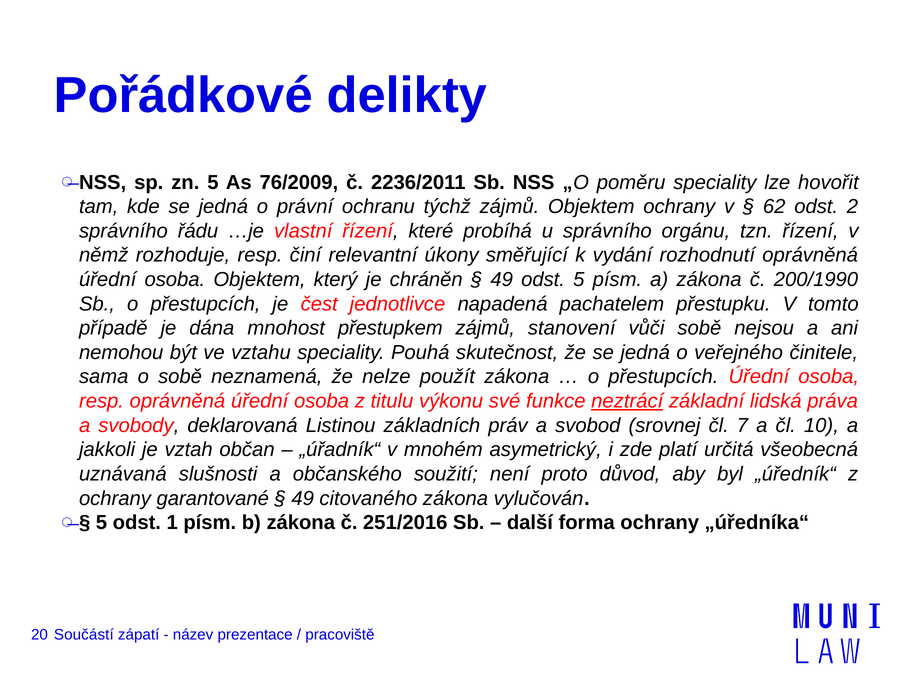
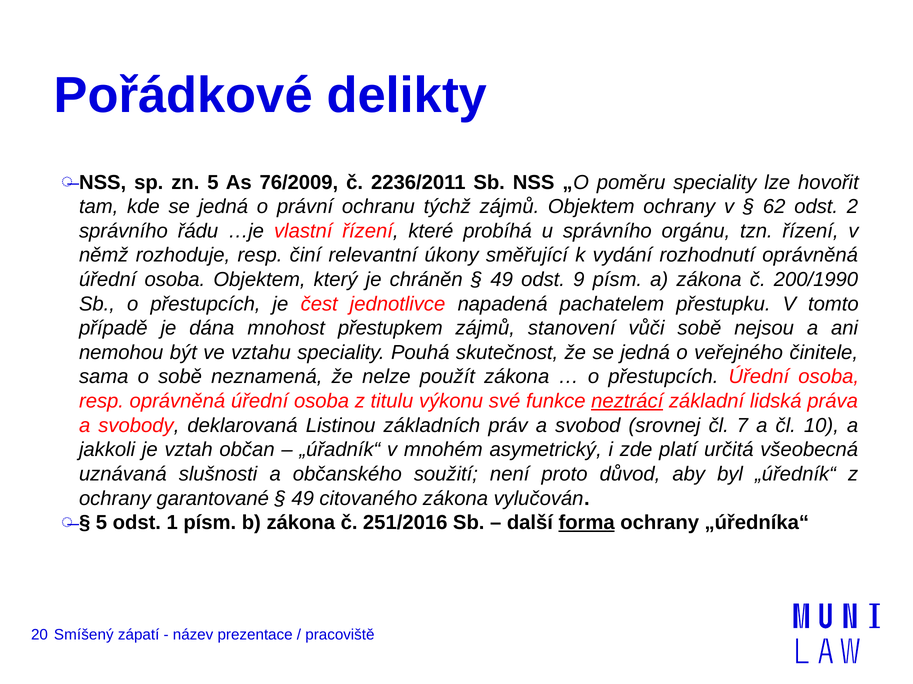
odst 5: 5 -> 9 (579, 280)
forma underline: none -> present (587, 523)
Součástí: Součástí -> Smíšený (84, 635)
